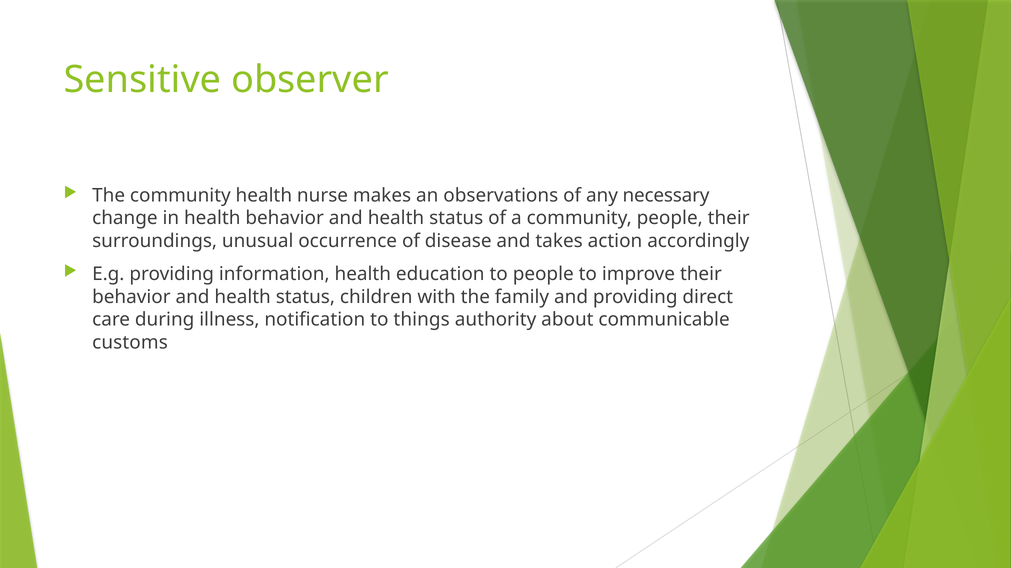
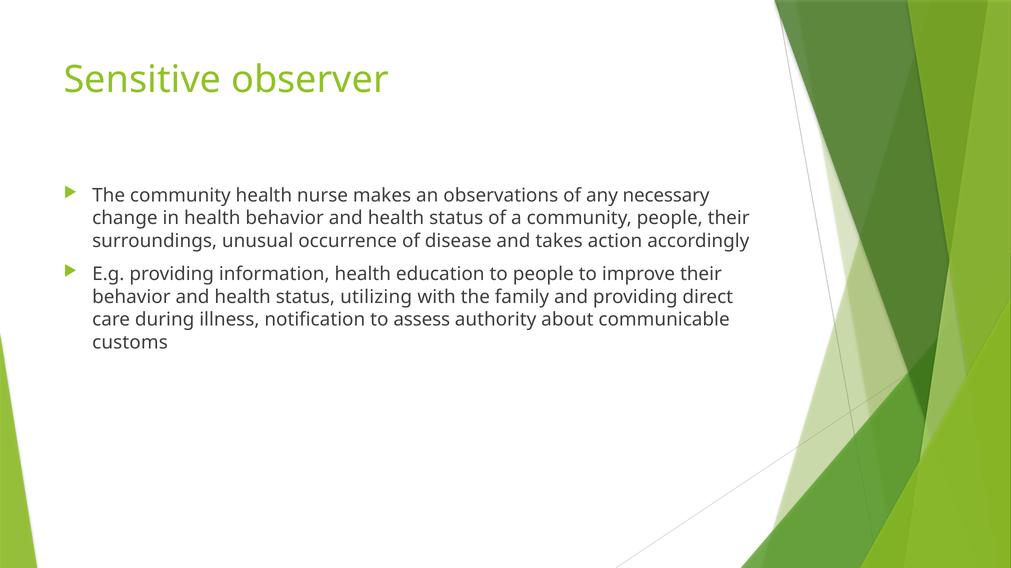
children: children -> utilizing (376, 297)
things: things -> assess (422, 320)
